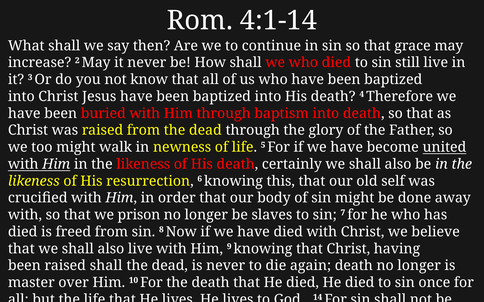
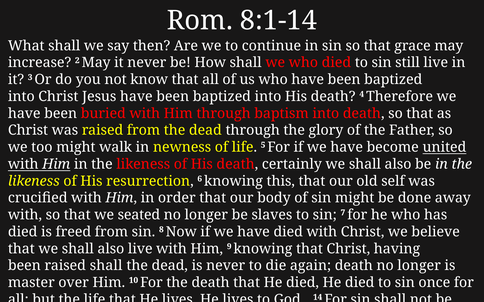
4:1-14: 4:1-14 -> 8:1-14 (278, 21)
prison: prison -> seated (139, 215)
